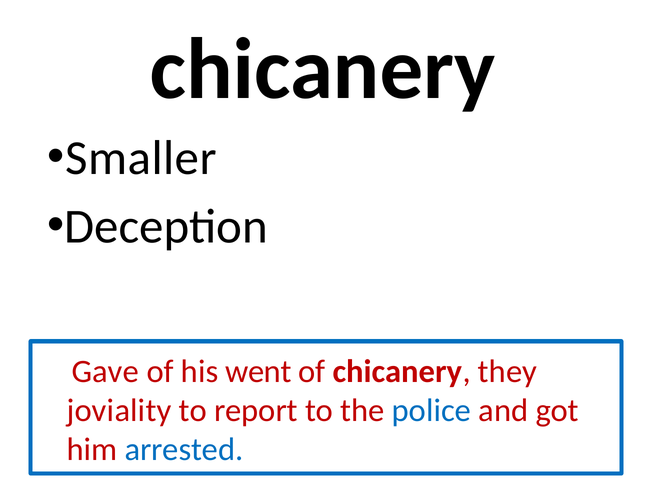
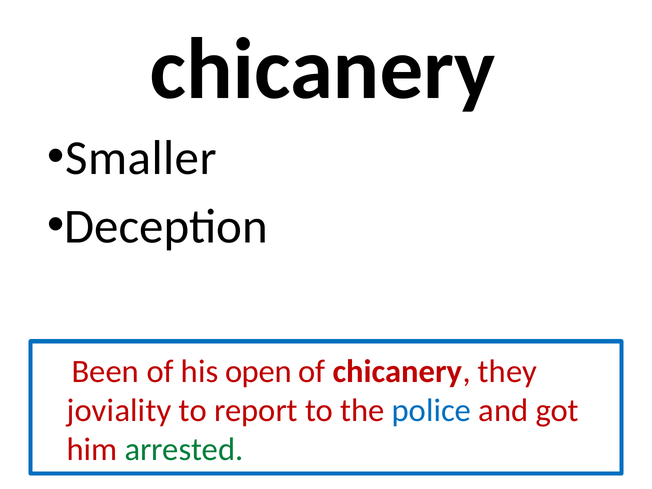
Gave: Gave -> Been (105, 371)
went: went -> open (258, 371)
arrested colour: blue -> green (184, 450)
